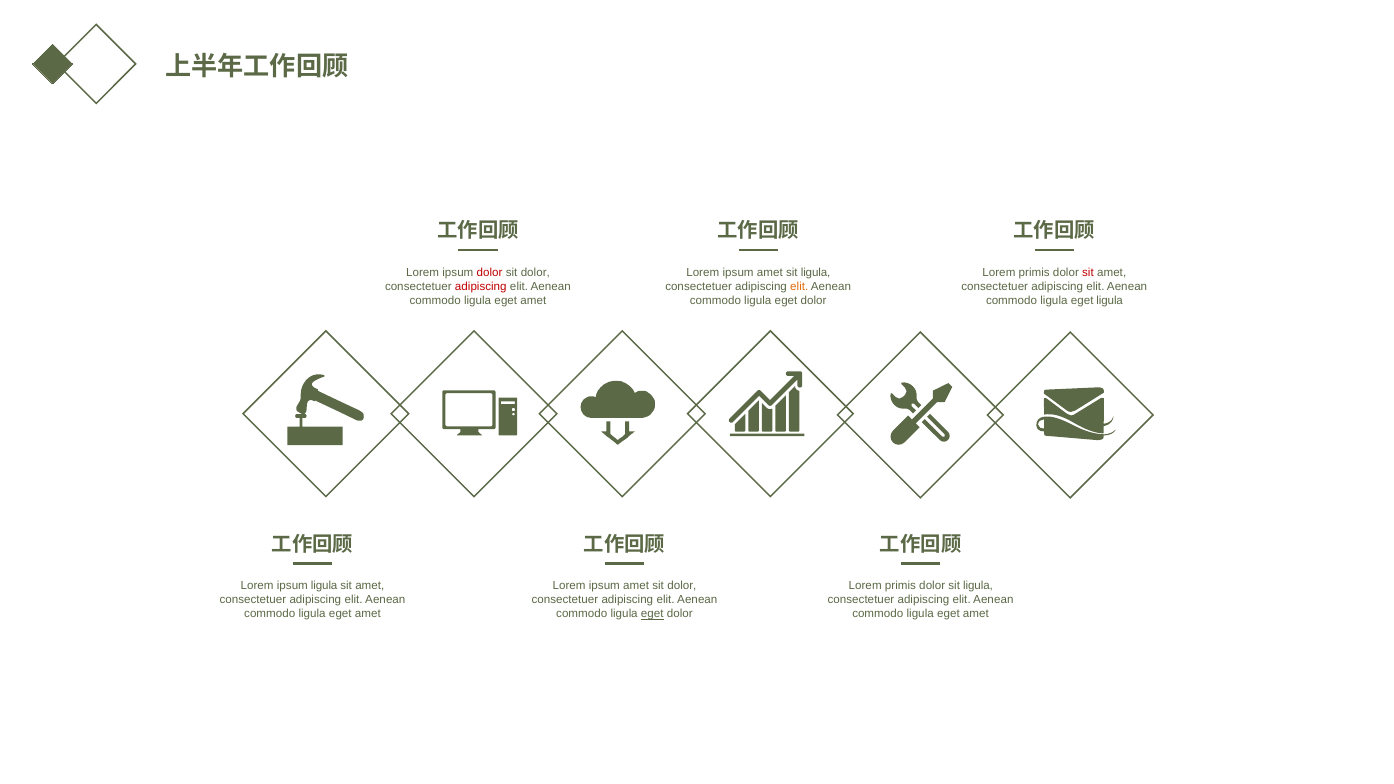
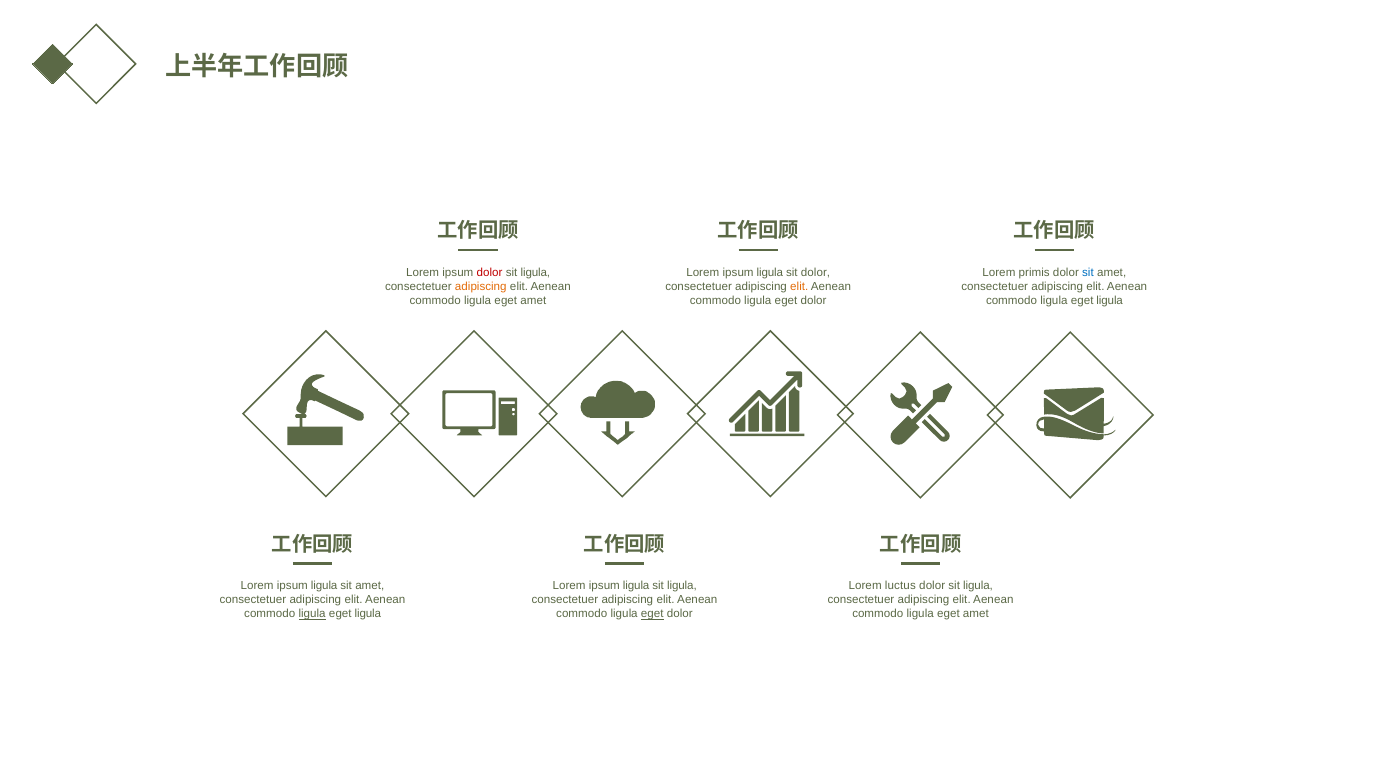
dolor: dolor -> ligula (535, 273)
amet: amet -> ligula (770, 273)
ligula: ligula -> dolor (816, 273)
sit colour: red -> blue (1088, 273)
adipiscing colour: red -> orange (481, 287)
amet: amet -> ligula (636, 586)
dolor: dolor -> ligula (682, 586)
primis: primis -> luctus (900, 586)
ligula underline: none -> present (312, 614)
amet: amet -> ligula (368, 614)
